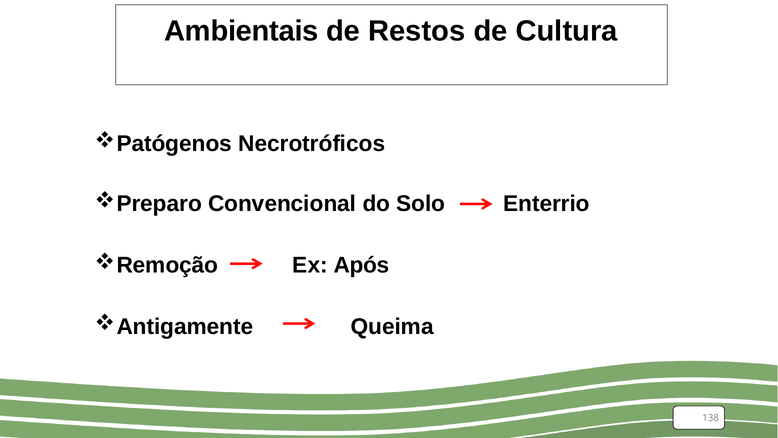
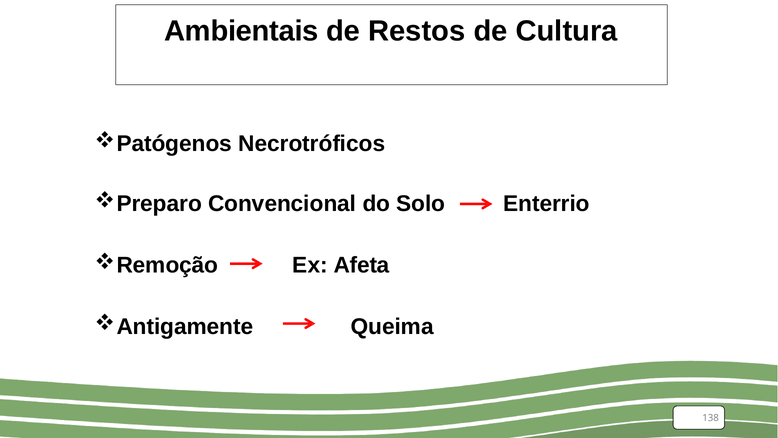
Após: Após -> Afeta (362, 265)
